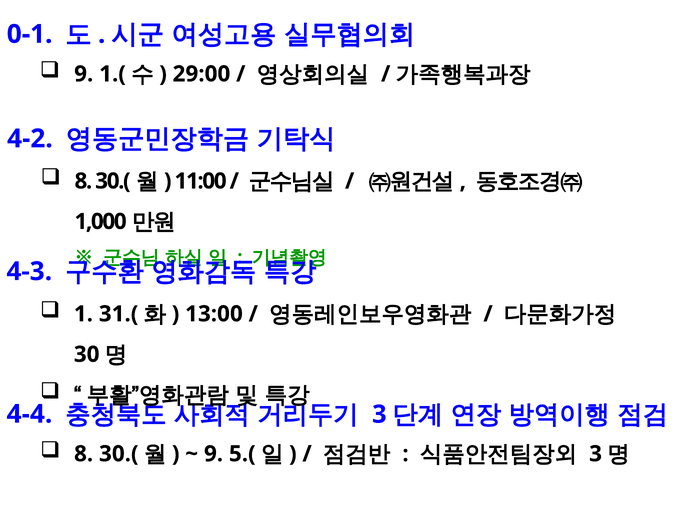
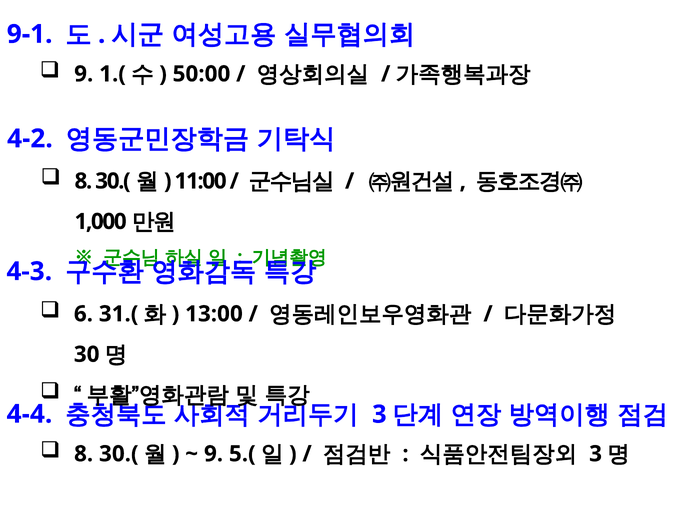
0-1: 0-1 -> 9-1 (30, 34)
29:00: 29:00 -> 50:00 (201, 74)
1: 1 -> 6 (83, 314)
